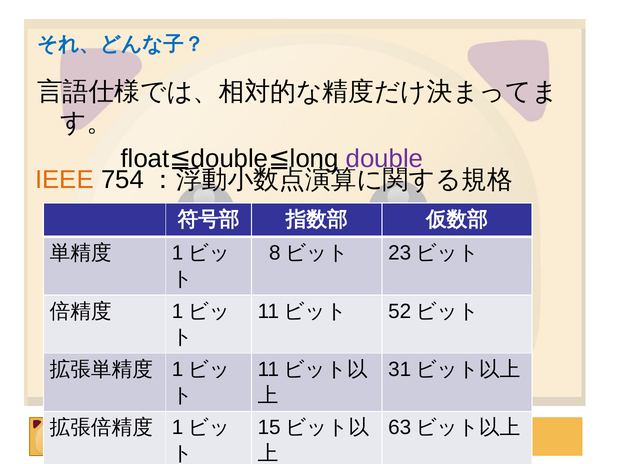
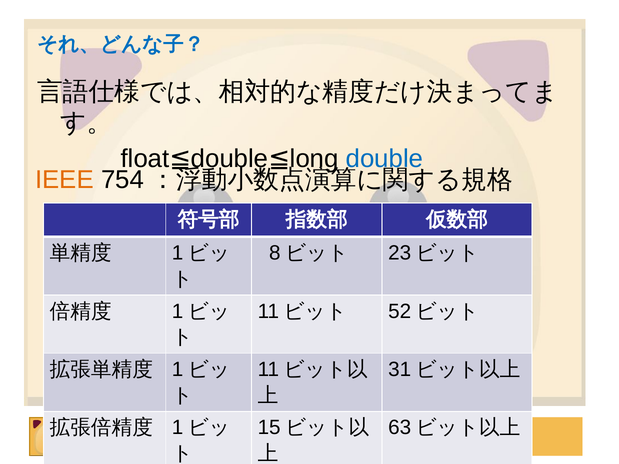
double colour: purple -> blue (384, 159)
